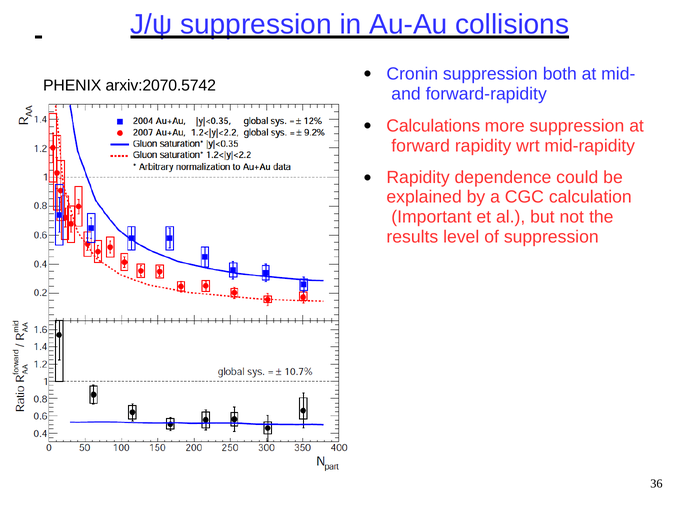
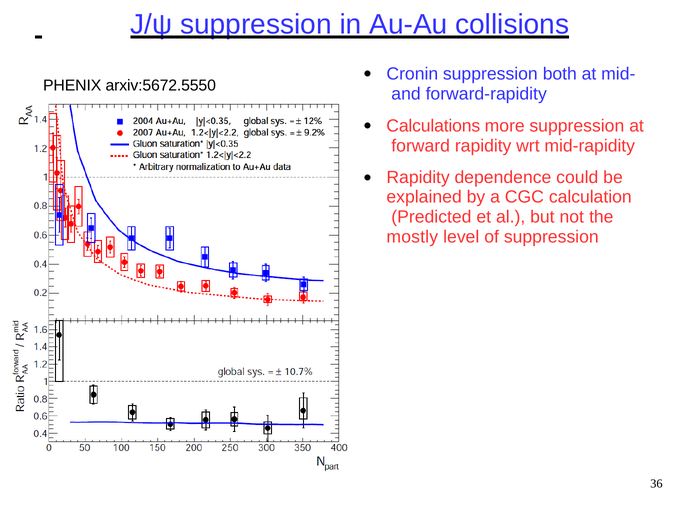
arxiv:2070.5742: arxiv:2070.5742 -> arxiv:5672.5550 (161, 86)
Important: Important -> Predicted (431, 217)
results: results -> mostly (412, 237)
